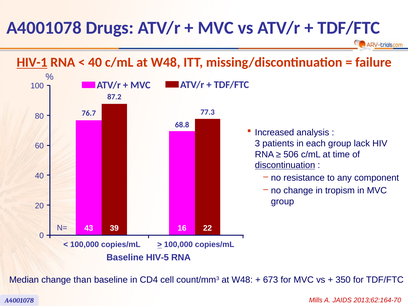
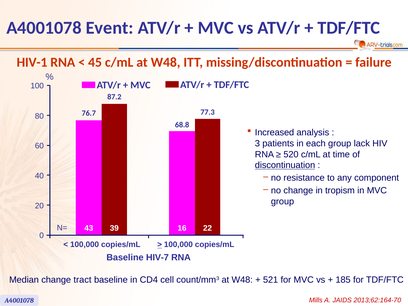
Drugs: Drugs -> Event (110, 28)
HIV-1 underline: present -> none (32, 62)
40: 40 -> 45 (95, 62)
506: 506 -> 520 (291, 154)
HIV-5: HIV-5 -> HIV-7 (157, 257)
than: than -> tract (83, 280)
673: 673 -> 521 (271, 280)
350: 350 -> 185 (343, 280)
